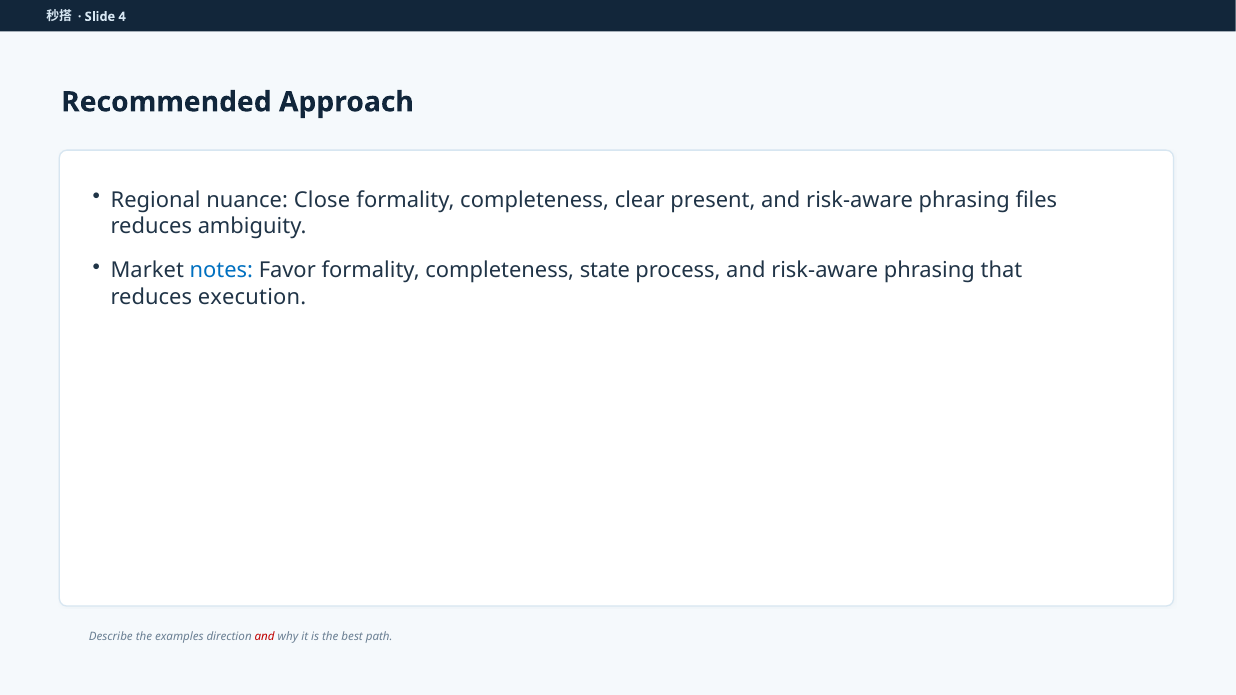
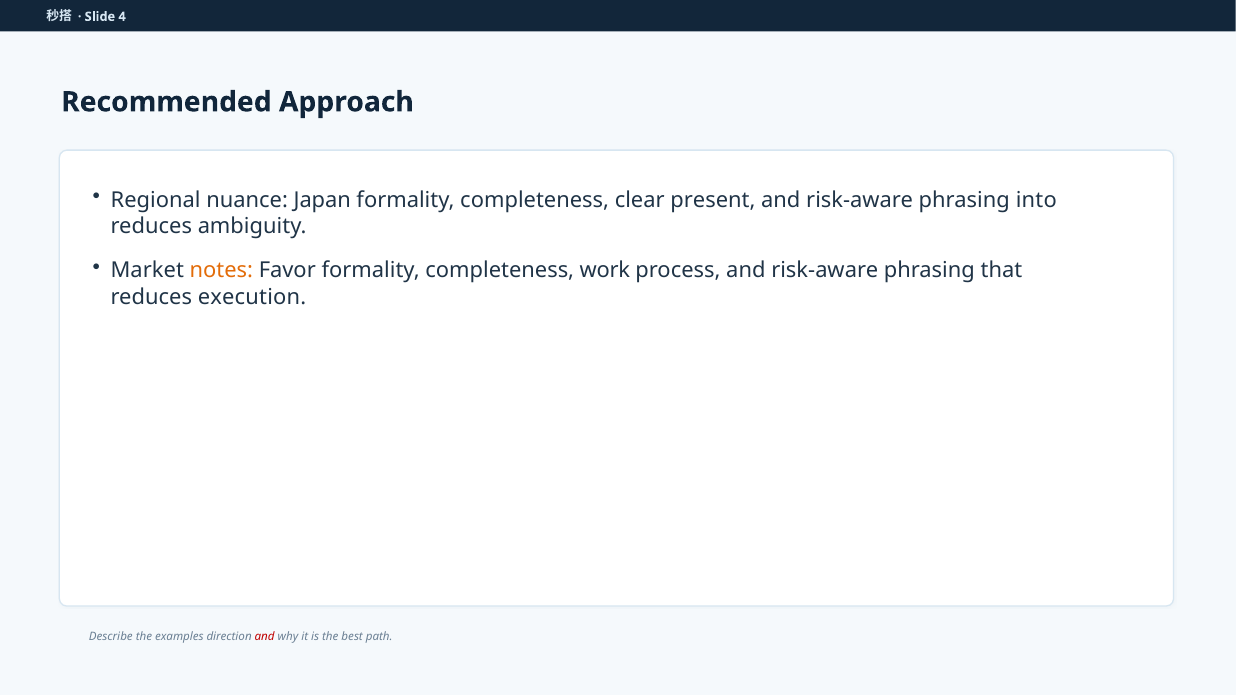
Close: Close -> Japan (322, 200)
files: files -> into (1036, 200)
notes colour: blue -> orange (221, 271)
state: state -> work (605, 271)
